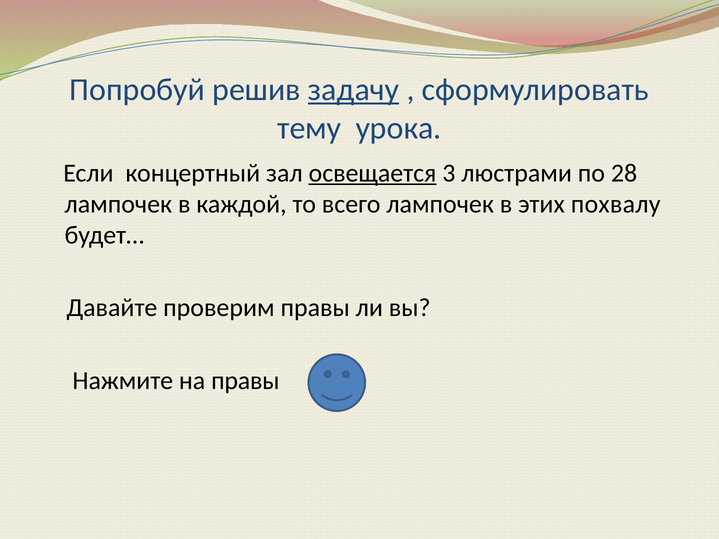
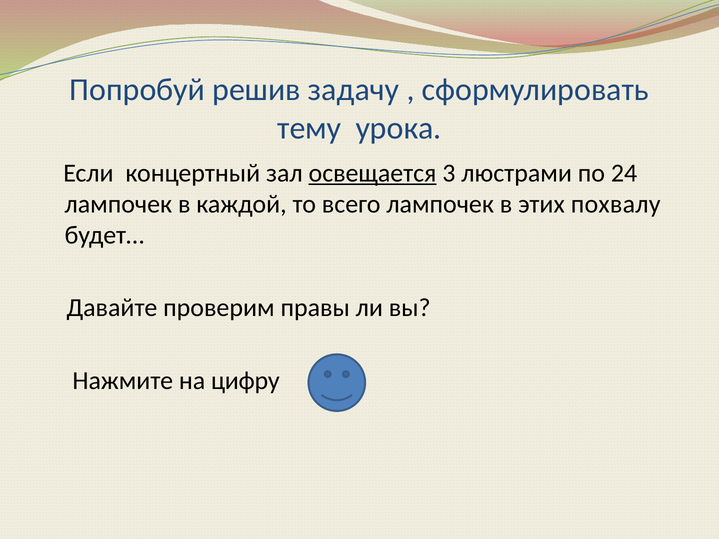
задачу underline: present -> none (354, 90)
28: 28 -> 24 (624, 173)
на правы: правы -> цифру (245, 381)
